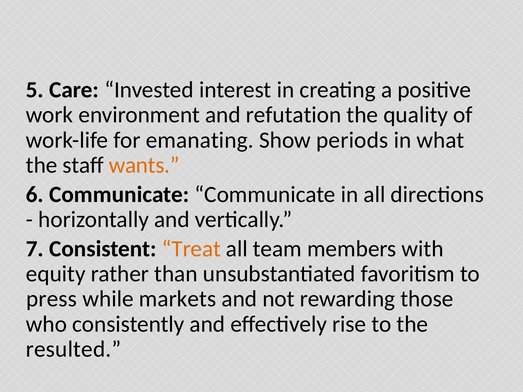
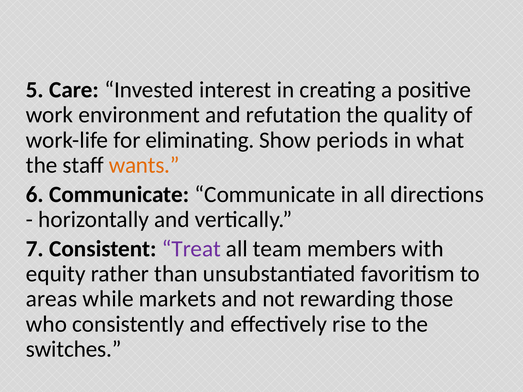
emanating: emanating -> eliminating (200, 140)
Treat colour: orange -> purple (191, 249)
press: press -> areas (52, 299)
resulted: resulted -> switches (74, 349)
